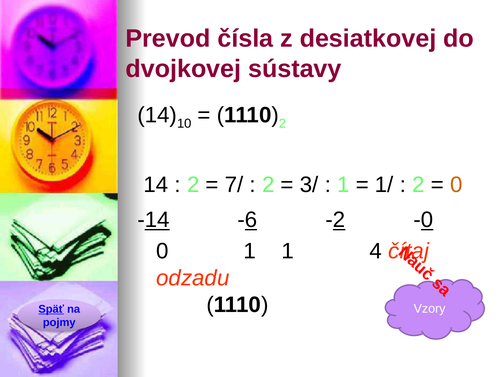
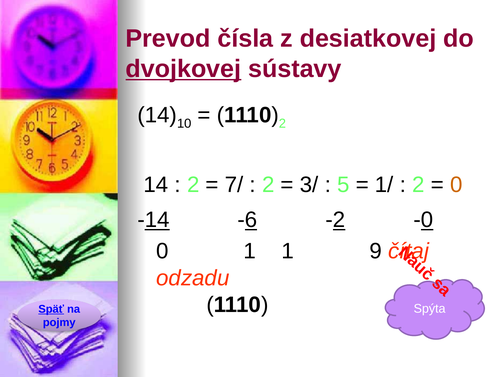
dvojkovej underline: none -> present (183, 69)
1: 1 -> 5 (343, 185)
4: 4 -> 9 (376, 251)
Vzory: Vzory -> Spýta (430, 308)
